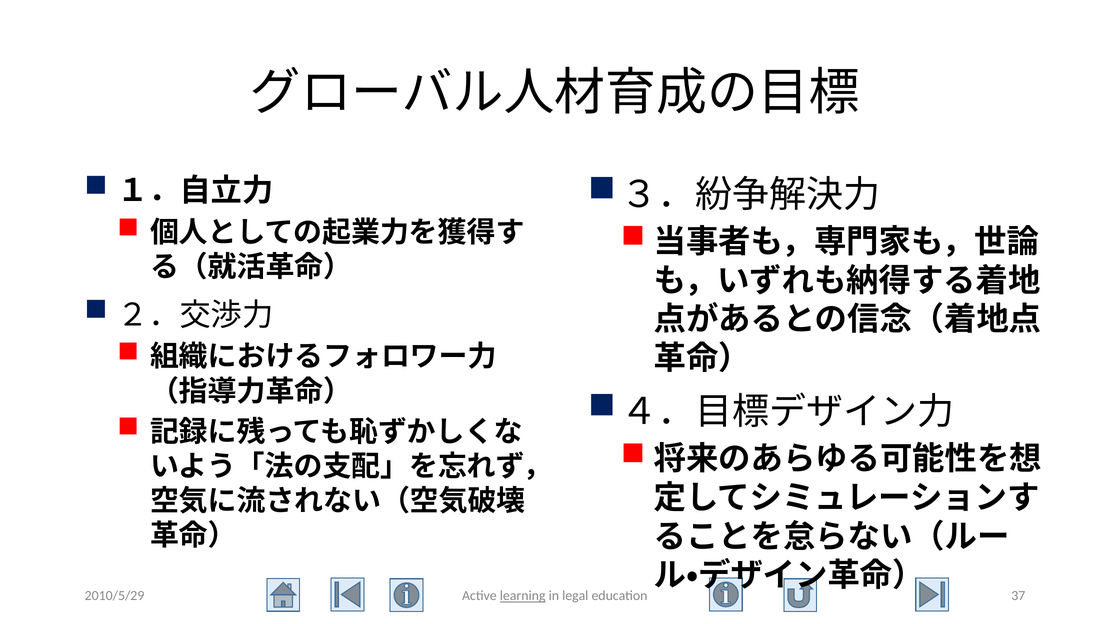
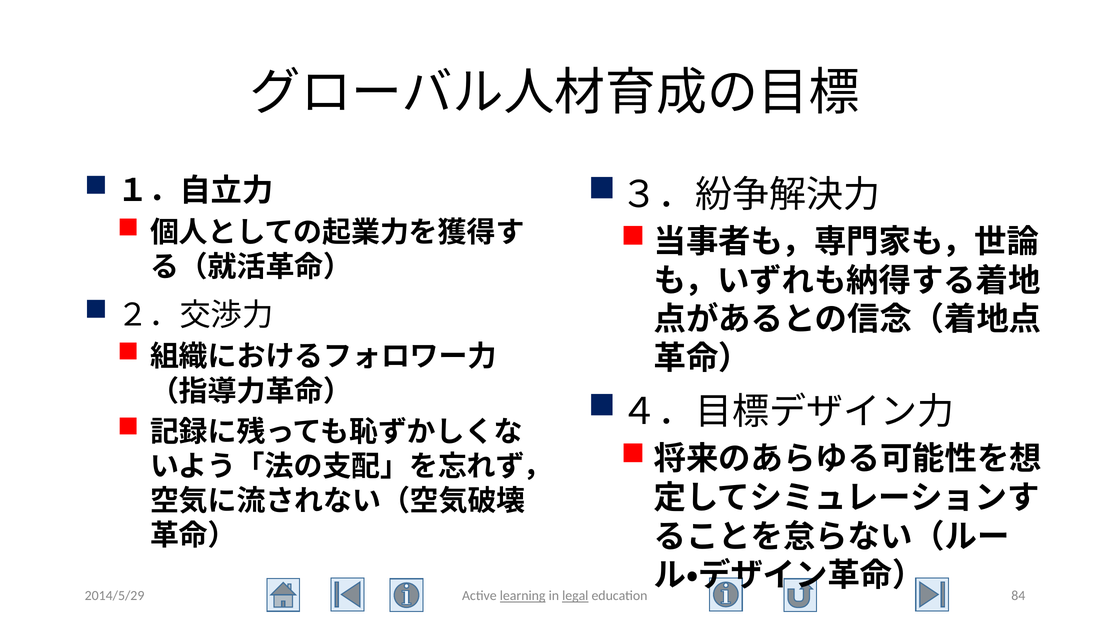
2010/5/29: 2010/5/29 -> 2014/5/29 (115, 596)
legal underline: none -> present (575, 596)
37: 37 -> 84 (1018, 596)
